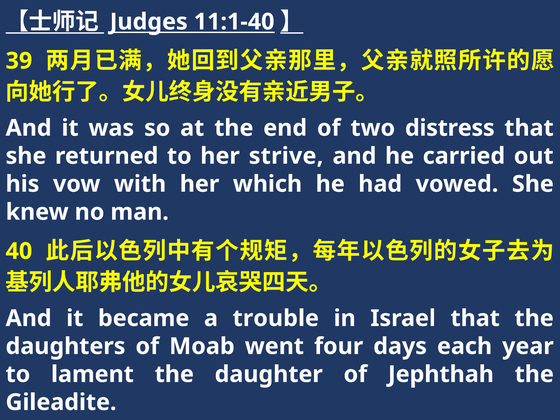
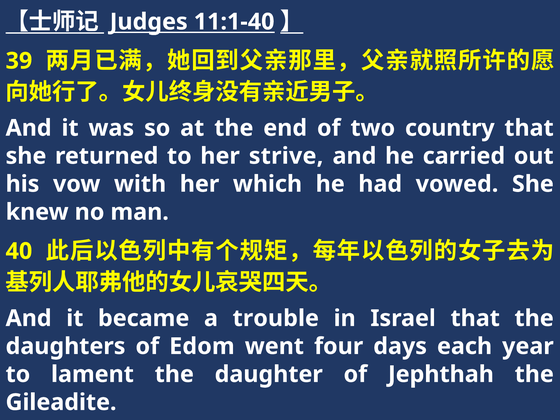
distress: distress -> country (450, 128)
Moab: Moab -> Edom (202, 346)
